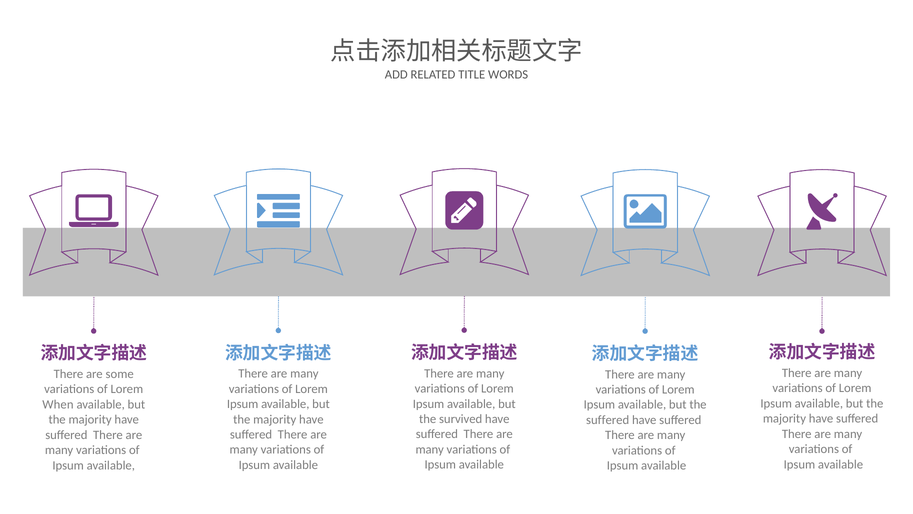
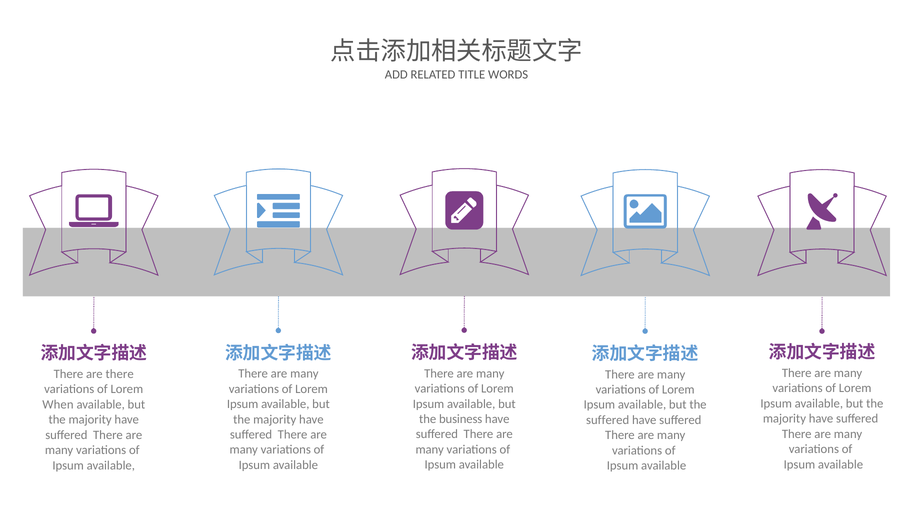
are some: some -> there (120, 374)
survived: survived -> business (461, 419)
